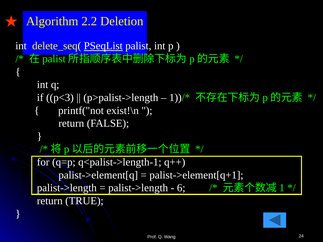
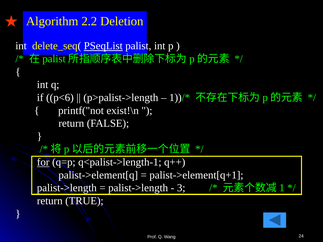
p<3: p<3 -> p<6 (60, 98)
for underline: none -> present (43, 162)
6: 6 -> 3 (181, 188)
